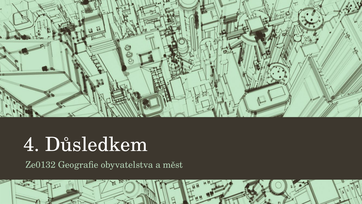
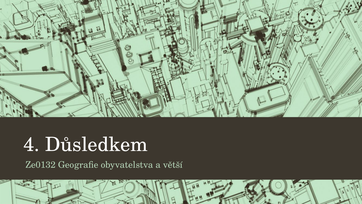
měst: měst -> větší (173, 165)
